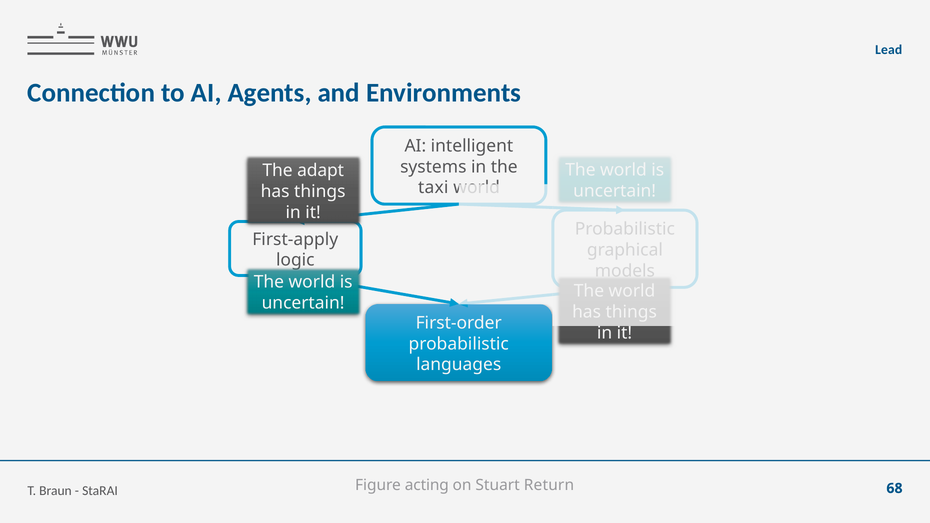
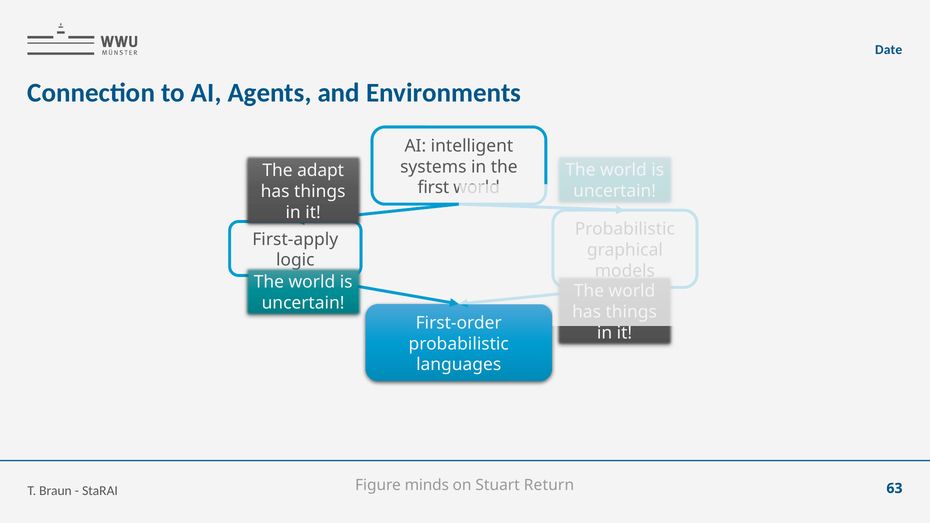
Lead: Lead -> Date (889, 50)
taxi: taxi -> first (433, 188)
acting: acting -> minds (427, 485)
68: 68 -> 63 (894, 488)
